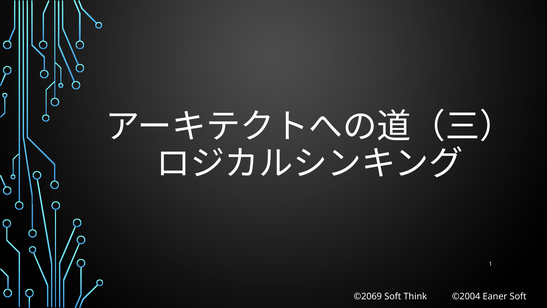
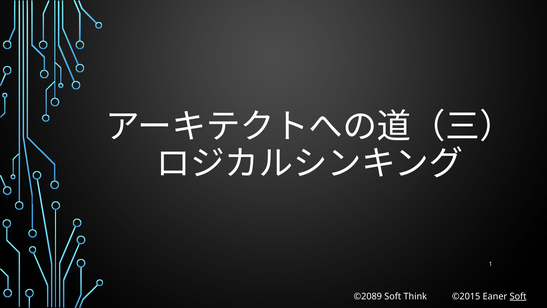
©2069: ©2069 -> ©2089 (368, 296)
©2004: ©2004 -> ©2015 (466, 296)
Soft underline: none -> present (518, 296)
